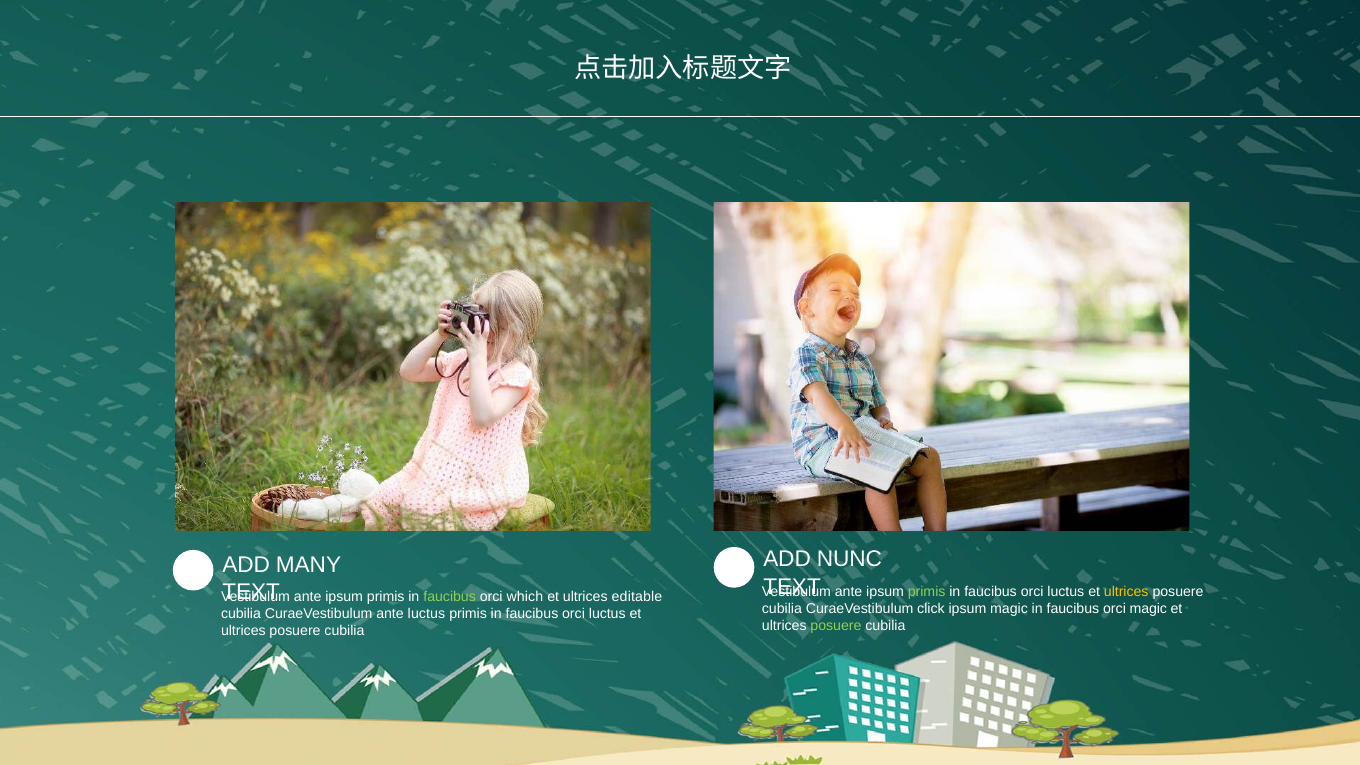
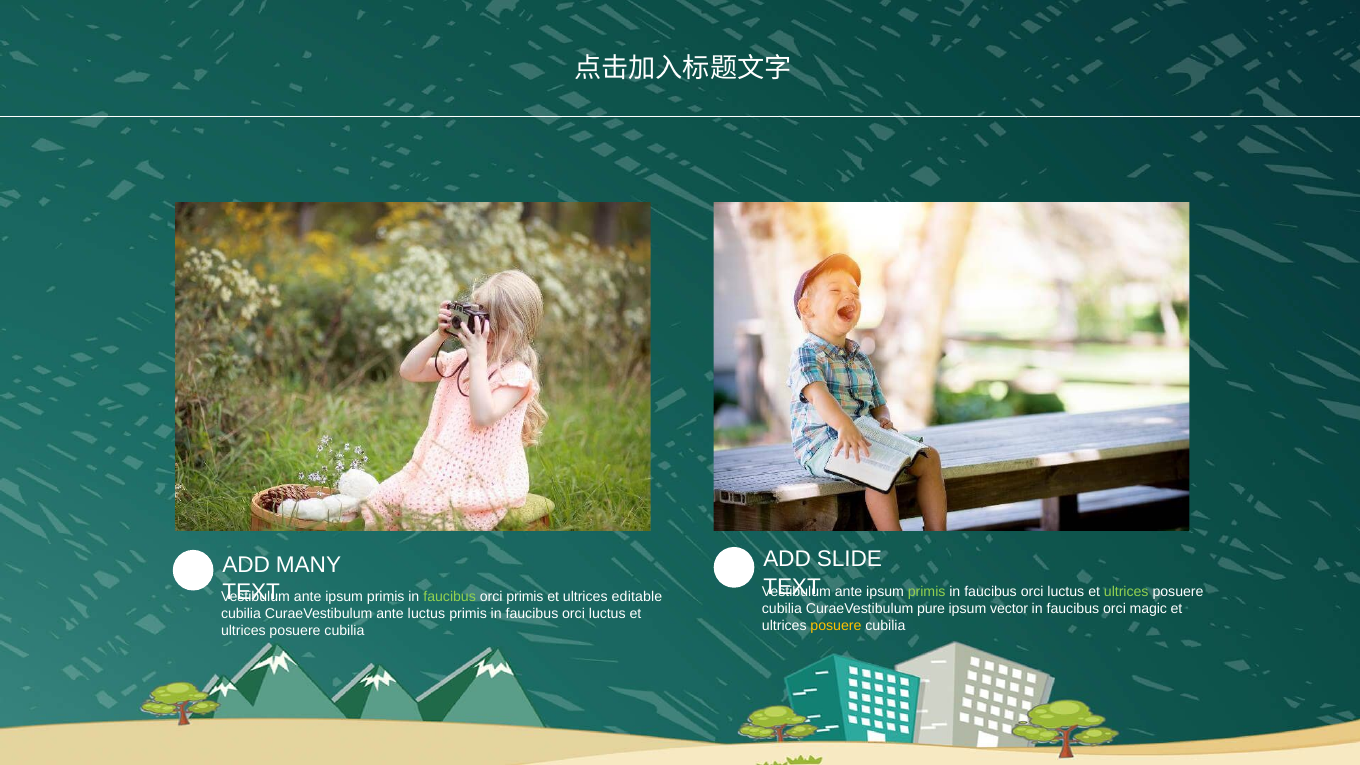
NUNC: NUNC -> SLIDE (849, 560)
ultrices colour: yellow -> light green (1126, 592)
orci which: which -> primis (525, 597)
click: click -> pure (931, 609)
ipsum magic: magic -> vector (1009, 609)
posuere colour: light green -> yellow (836, 626)
